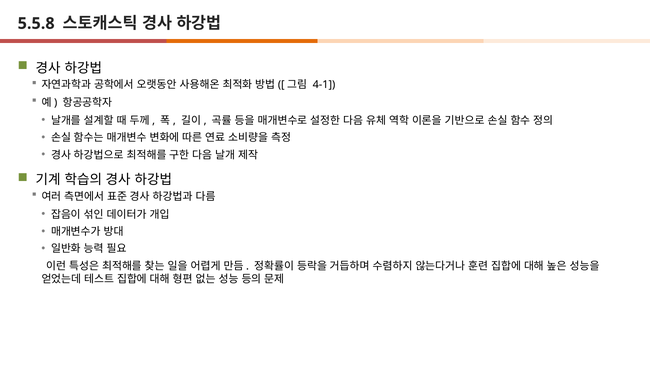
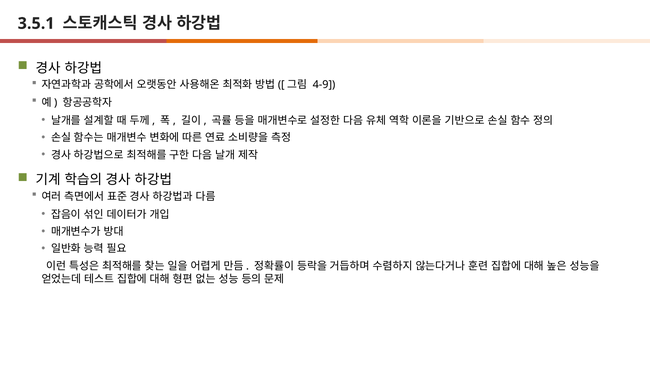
5.5.8: 5.5.8 -> 3.5.1 (36, 23)
4-1: 4-1 -> 4-9 (324, 85)
